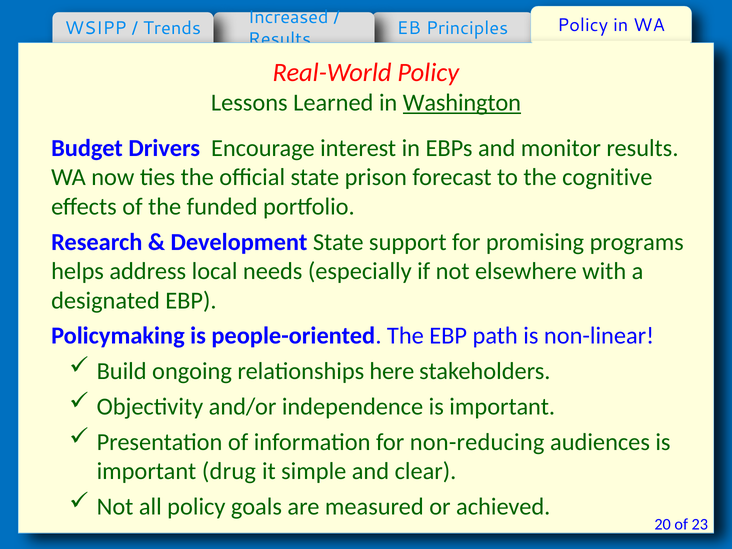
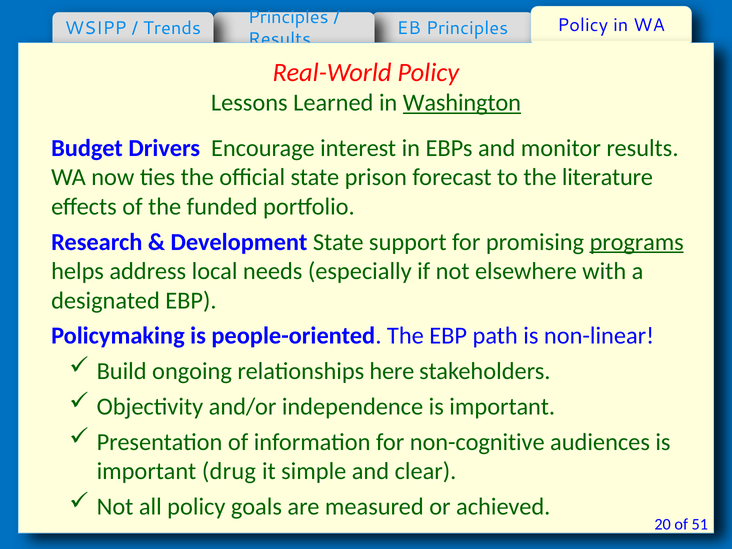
Increased: Increased -> Principles (288, 17)
cognitive: cognitive -> literature (607, 177)
programs underline: none -> present (637, 242)
non-reducing: non-reducing -> non-cognitive (477, 442)
23: 23 -> 51 (700, 524)
